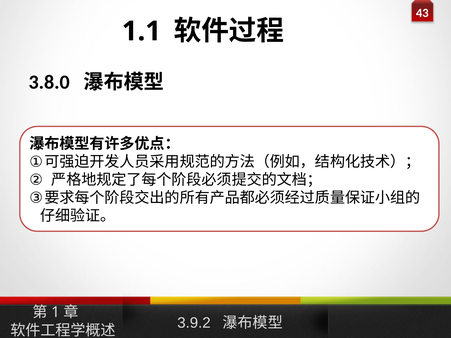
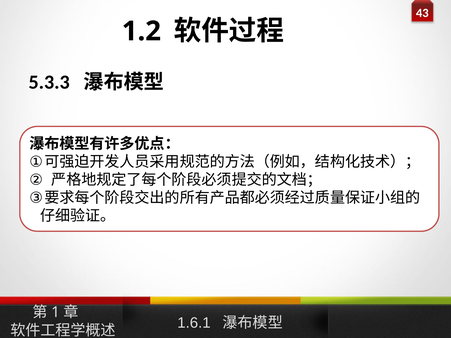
1.1: 1.1 -> 1.2 (141, 31)
3.8.0: 3.8.0 -> 5.3.3 (49, 82)
3.9.2: 3.9.2 -> 1.6.1 (194, 323)
